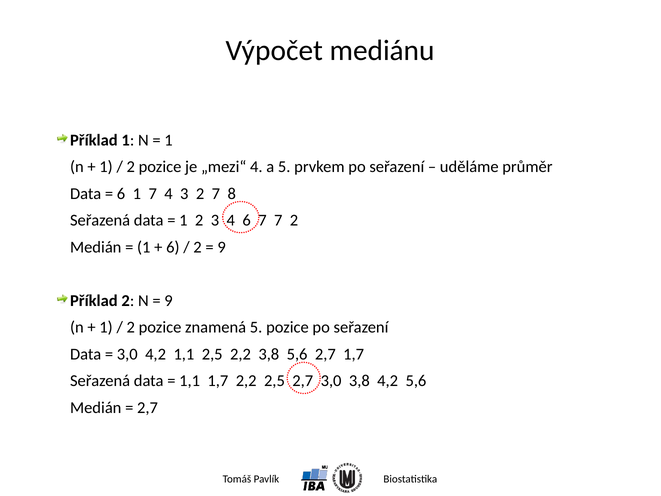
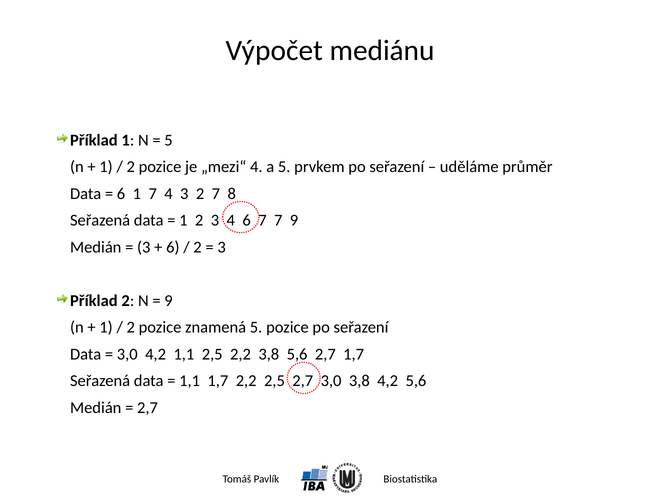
1: 1 -> 5 (169, 140)
7 2: 2 -> 9 (294, 220)
1: 1 -> 3 (144, 247)
9: 9 -> 3 (222, 247)
